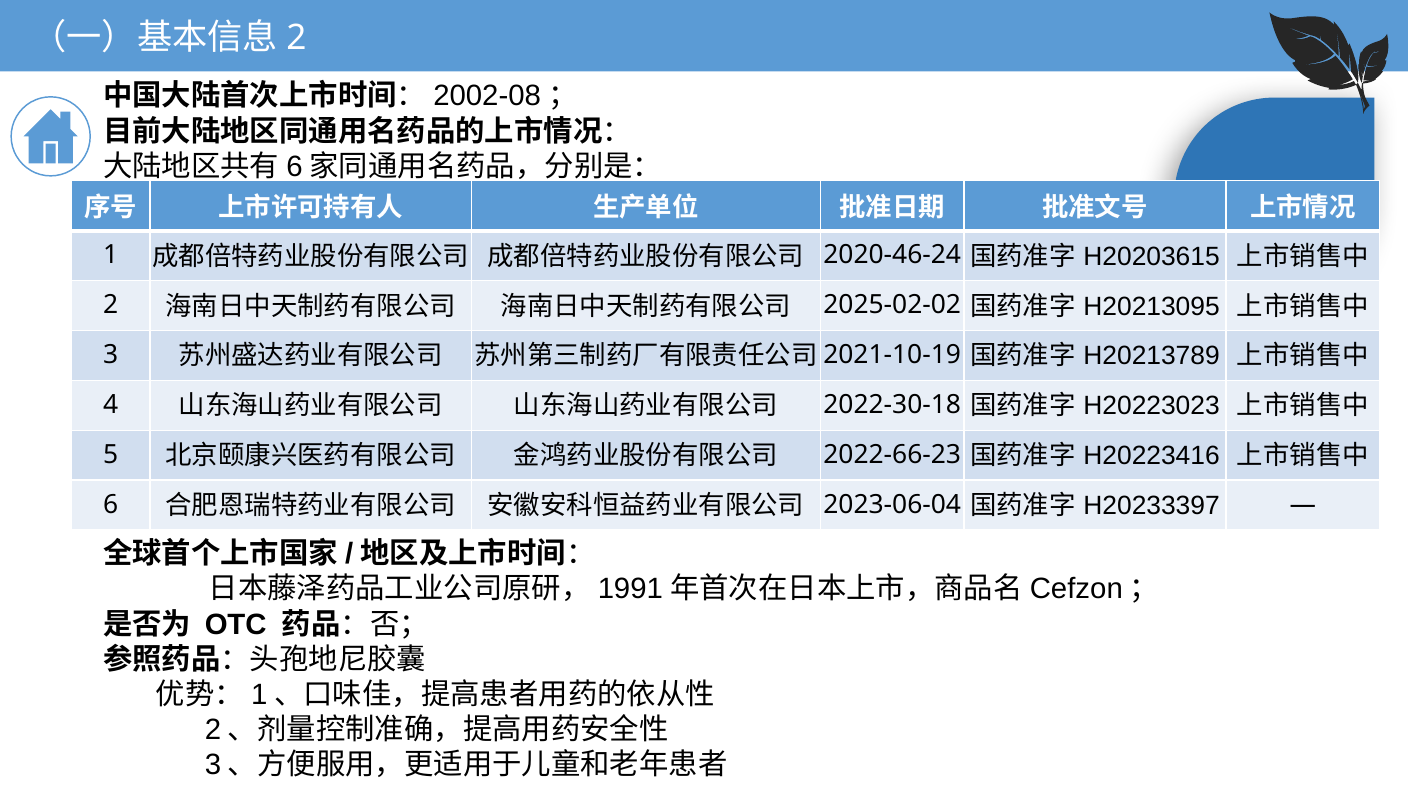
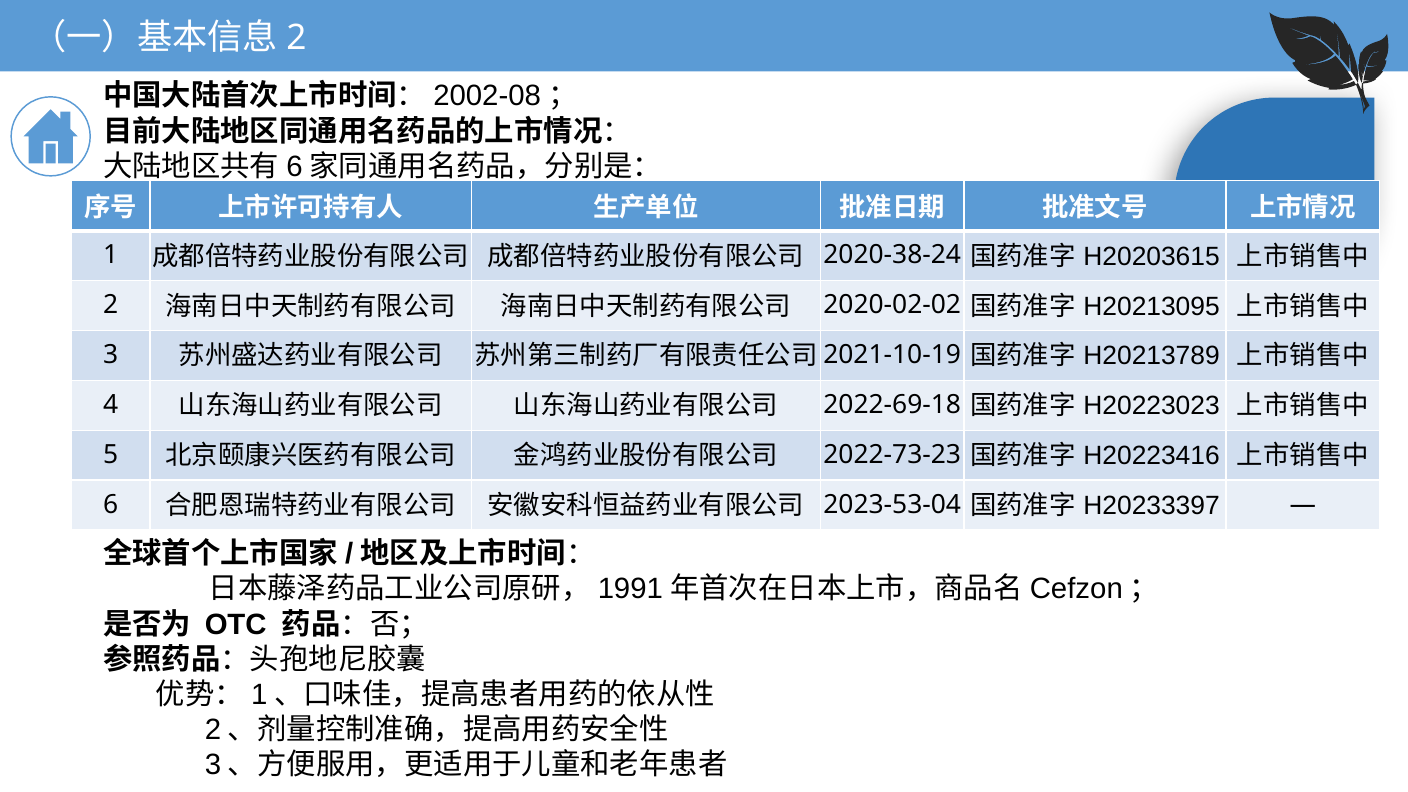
2020-46-24: 2020-46-24 -> 2020-38-24 (892, 255)
2025-02-02: 2025-02-02 -> 2020-02-02 (892, 305)
2022-30-18: 2022-30-18 -> 2022-69-18 (892, 405)
2022-66-23: 2022-66-23 -> 2022-73-23 (892, 455)
2023-06-04: 2023-06-04 -> 2023-53-04 (892, 505)
